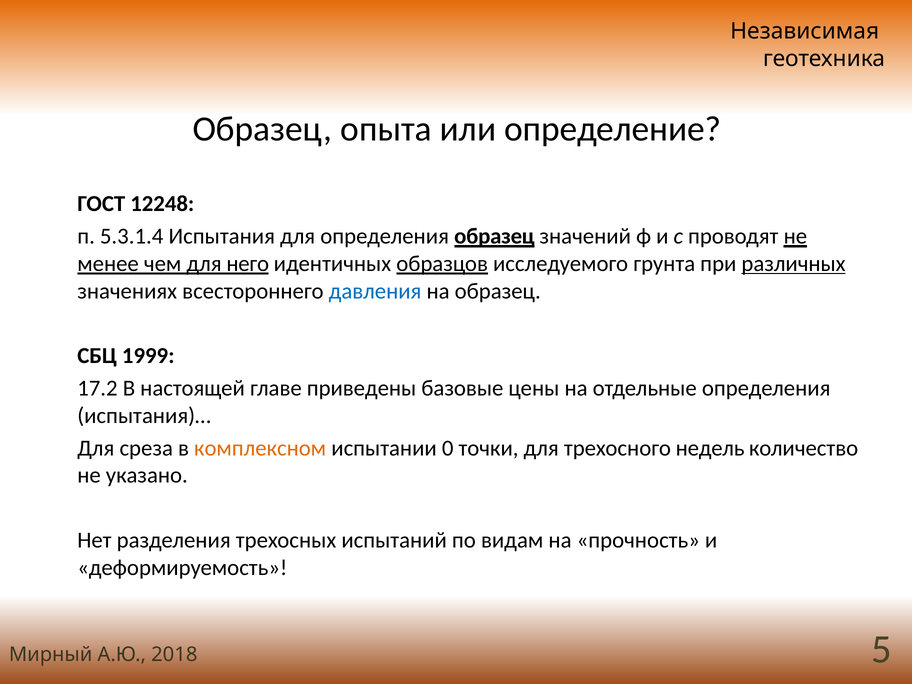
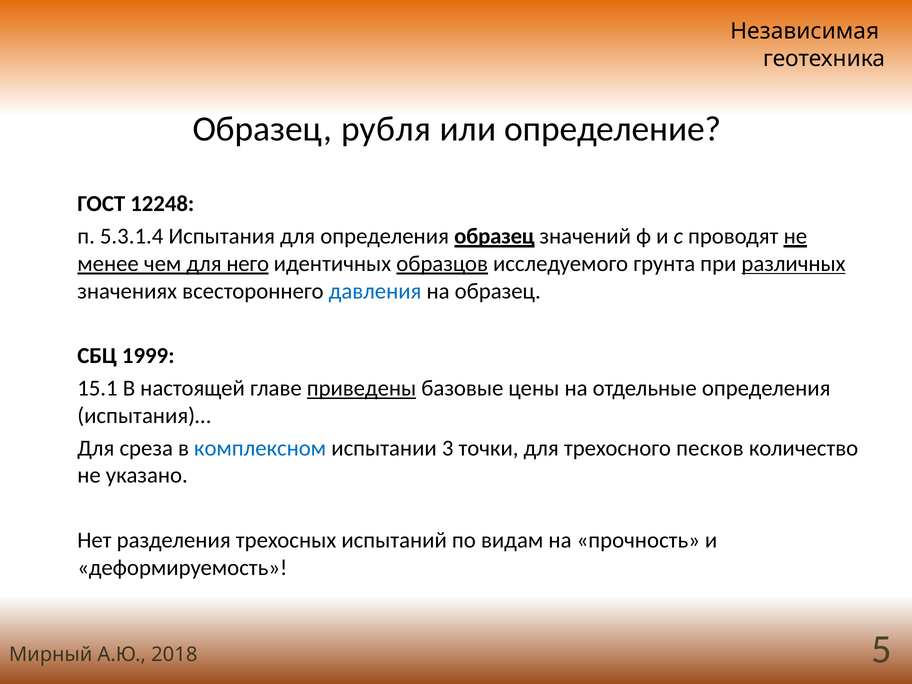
опыта: опыта -> рубля (386, 129)
17.2: 17.2 -> 15.1 (97, 388)
приведены underline: none -> present (362, 388)
комплексном colour: orange -> blue (260, 448)
0: 0 -> 3 (448, 448)
недель: недель -> песков (710, 448)
